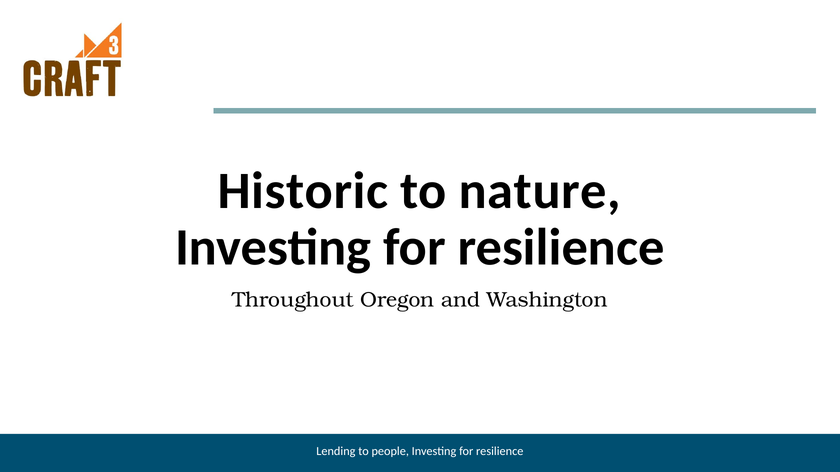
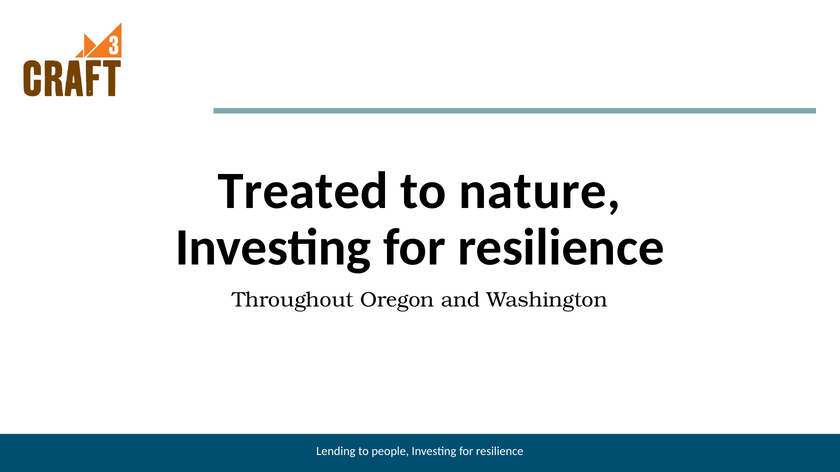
Historic: Historic -> Treated (303, 191)
